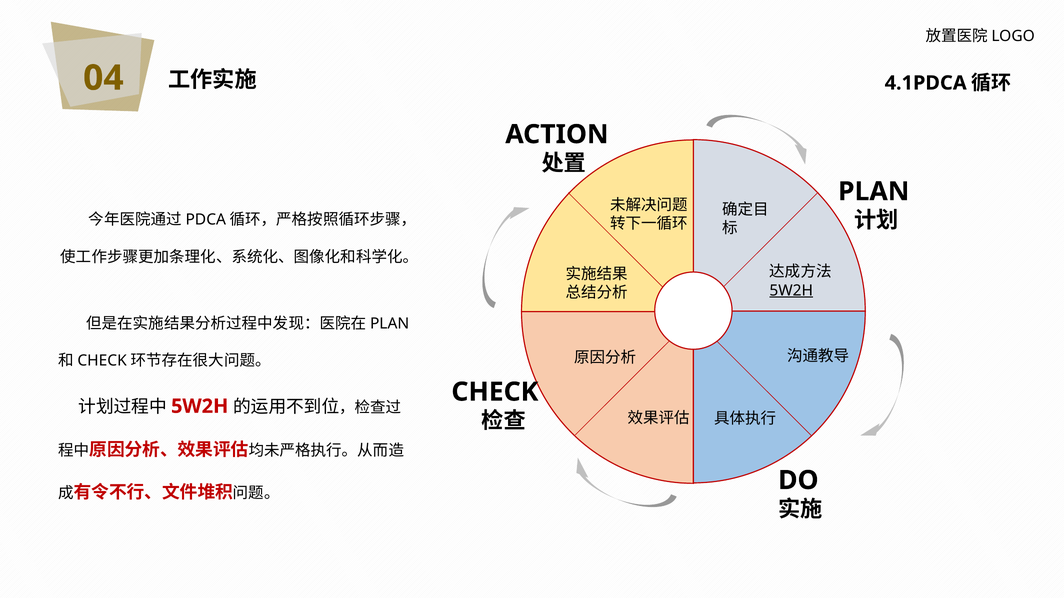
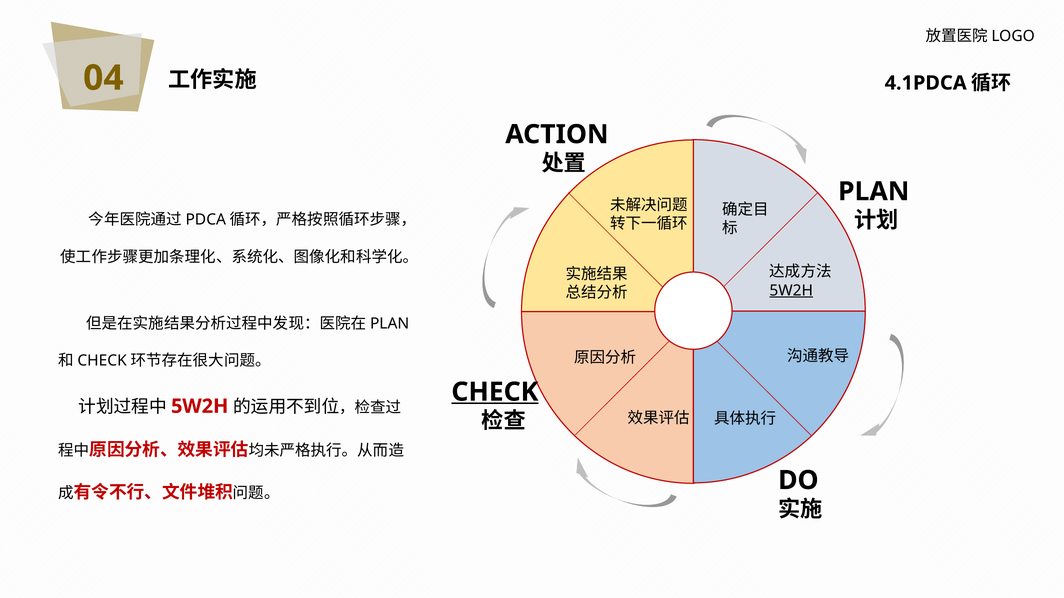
CHECK underline: none -> present (495, 392)
